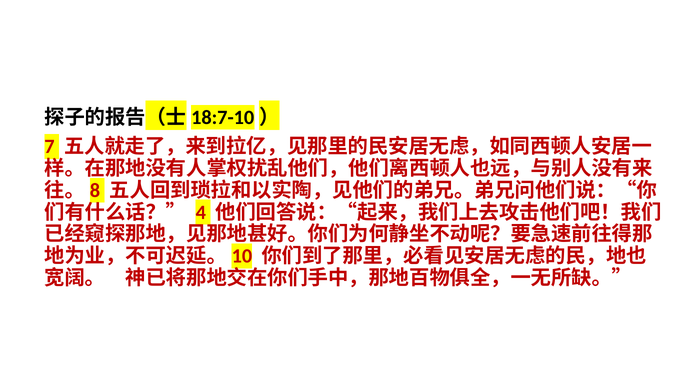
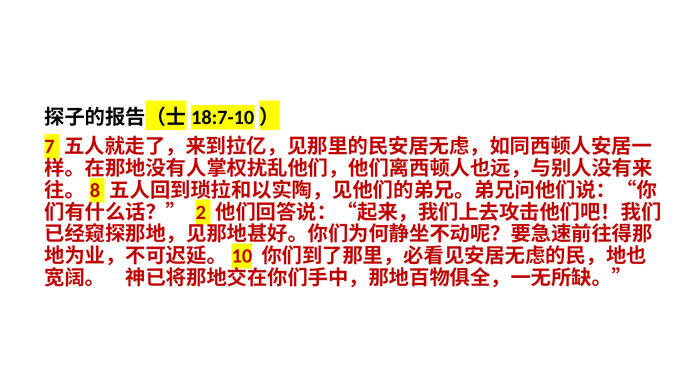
4: 4 -> 2 (201, 213)
